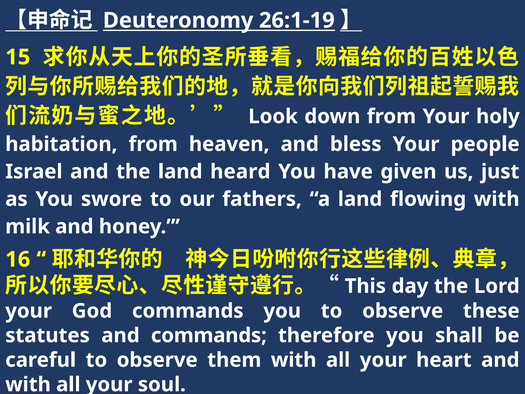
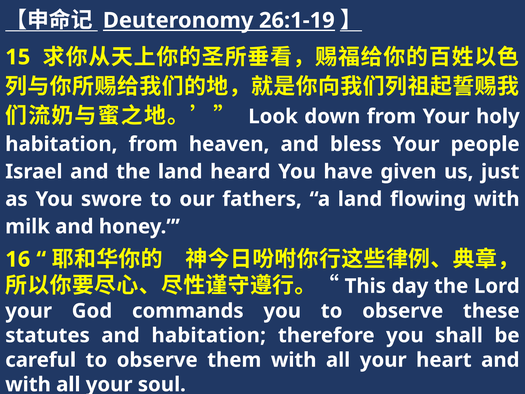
and commands: commands -> habitation (209, 335)
